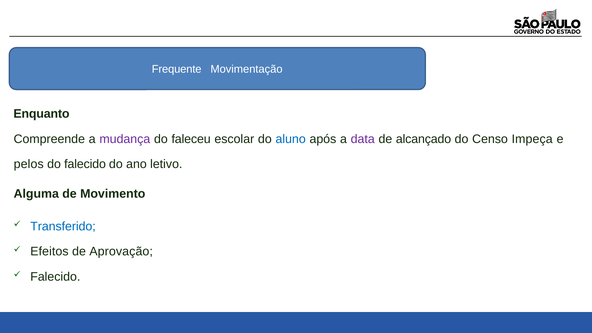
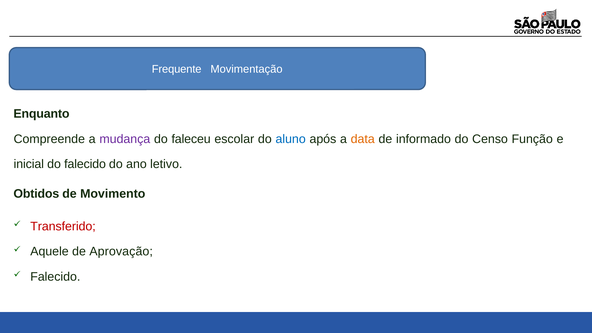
data colour: purple -> orange (363, 139)
alcançado: alcançado -> informado (423, 139)
Impeça: Impeça -> Função (532, 139)
pelos: pelos -> inicial (29, 164)
Alguma: Alguma -> Obtidos (36, 194)
Transferido colour: blue -> red (63, 226)
Efeitos: Efeitos -> Aquele (49, 251)
